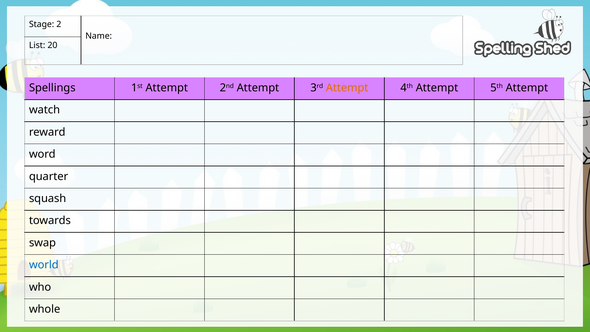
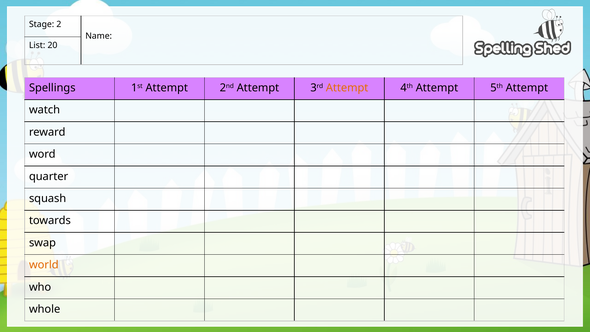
world colour: blue -> orange (44, 265)
